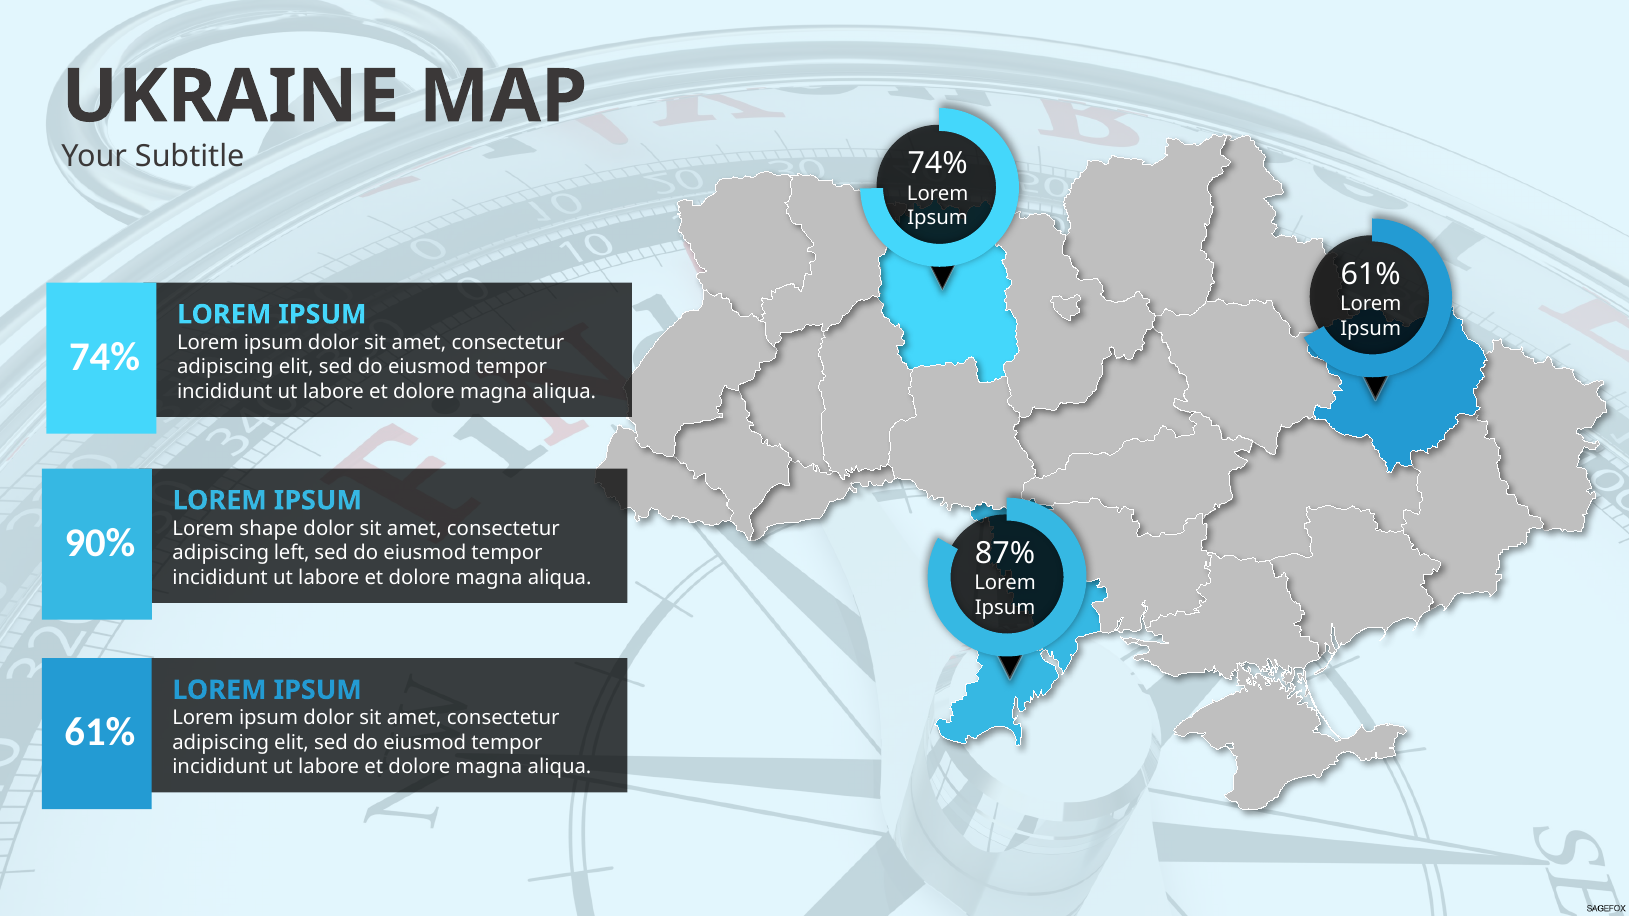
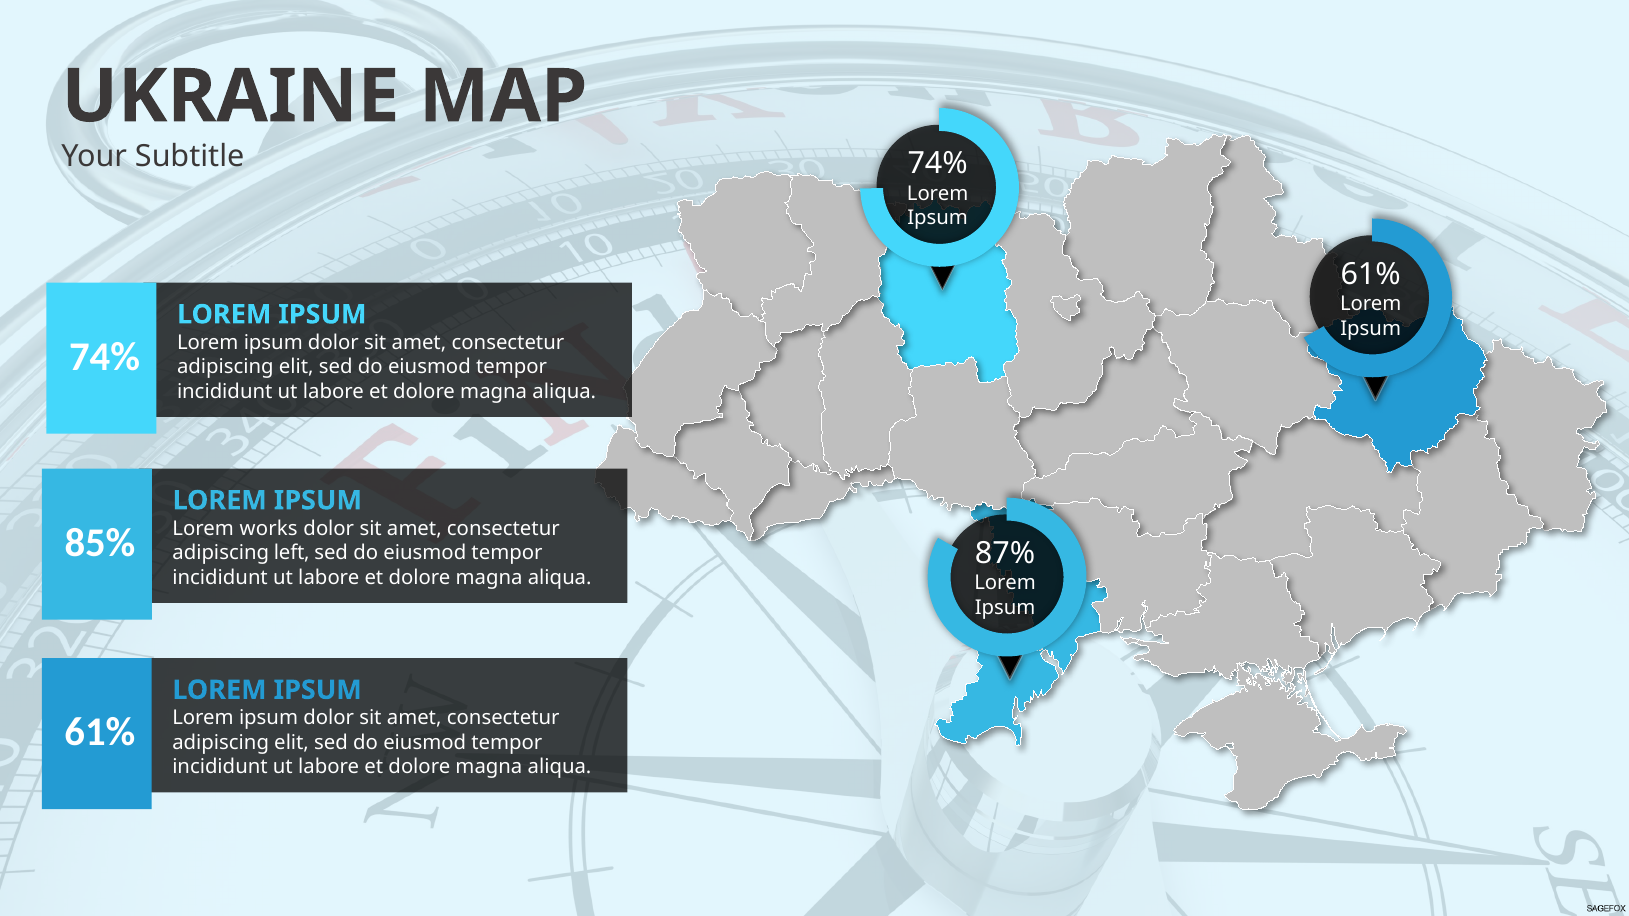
shape: shape -> works (269, 529)
90%: 90% -> 85% (100, 543)
